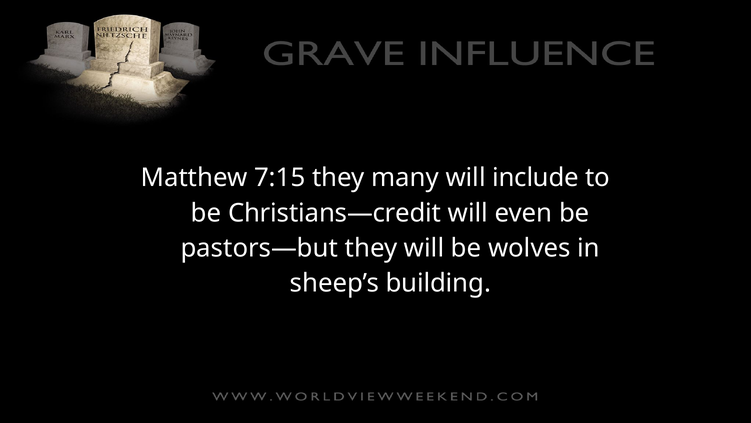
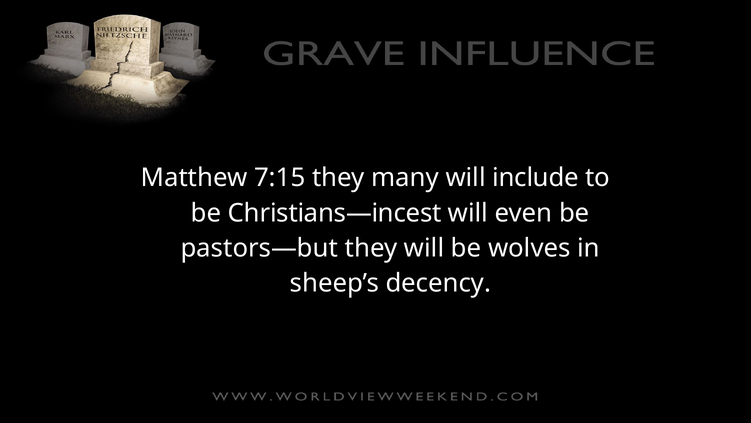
Christians—credit: Christians—credit -> Christians—incest (335, 213)
building: building -> decency (438, 283)
